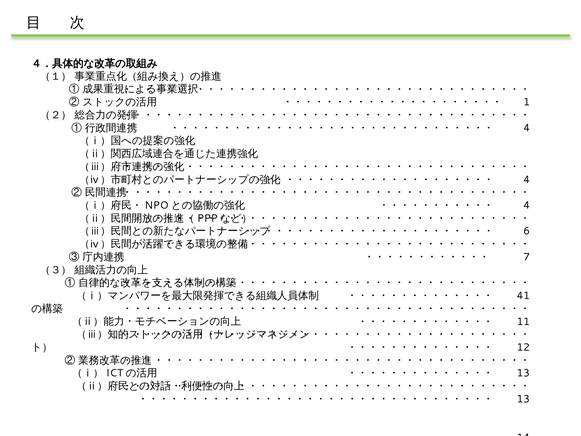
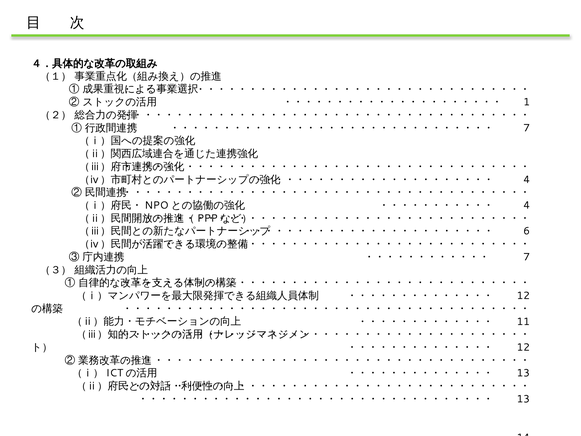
4: 4 -> 7 (527, 128)
41: 41 -> 12 (523, 296)
